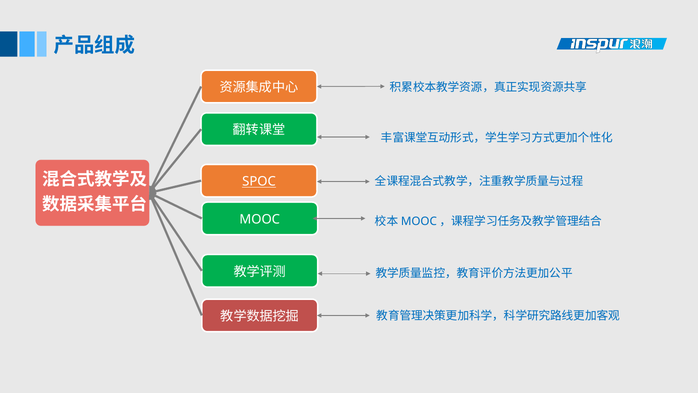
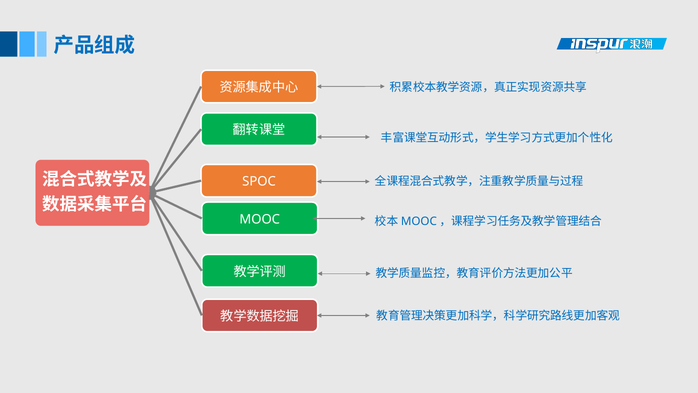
SPOC underline: present -> none (259, 181)
